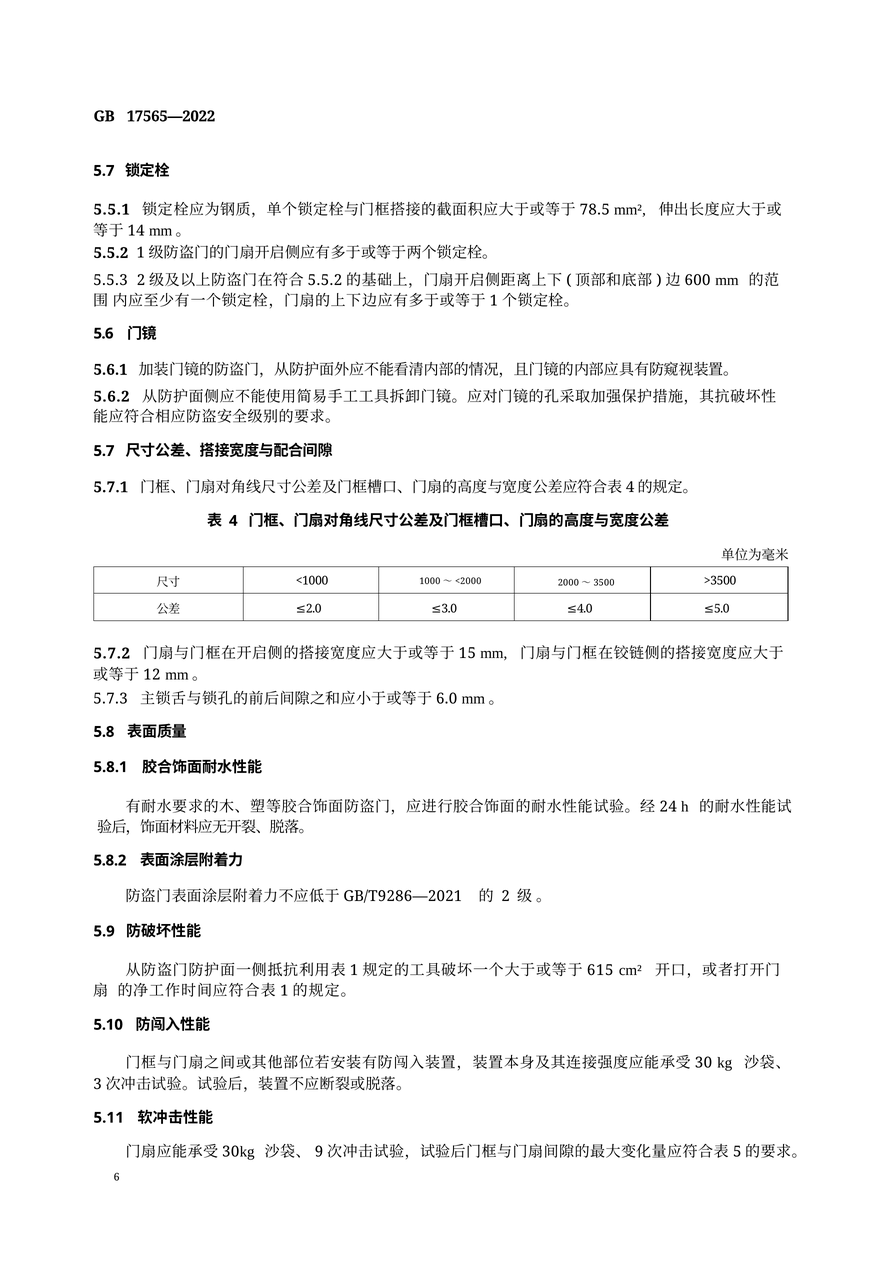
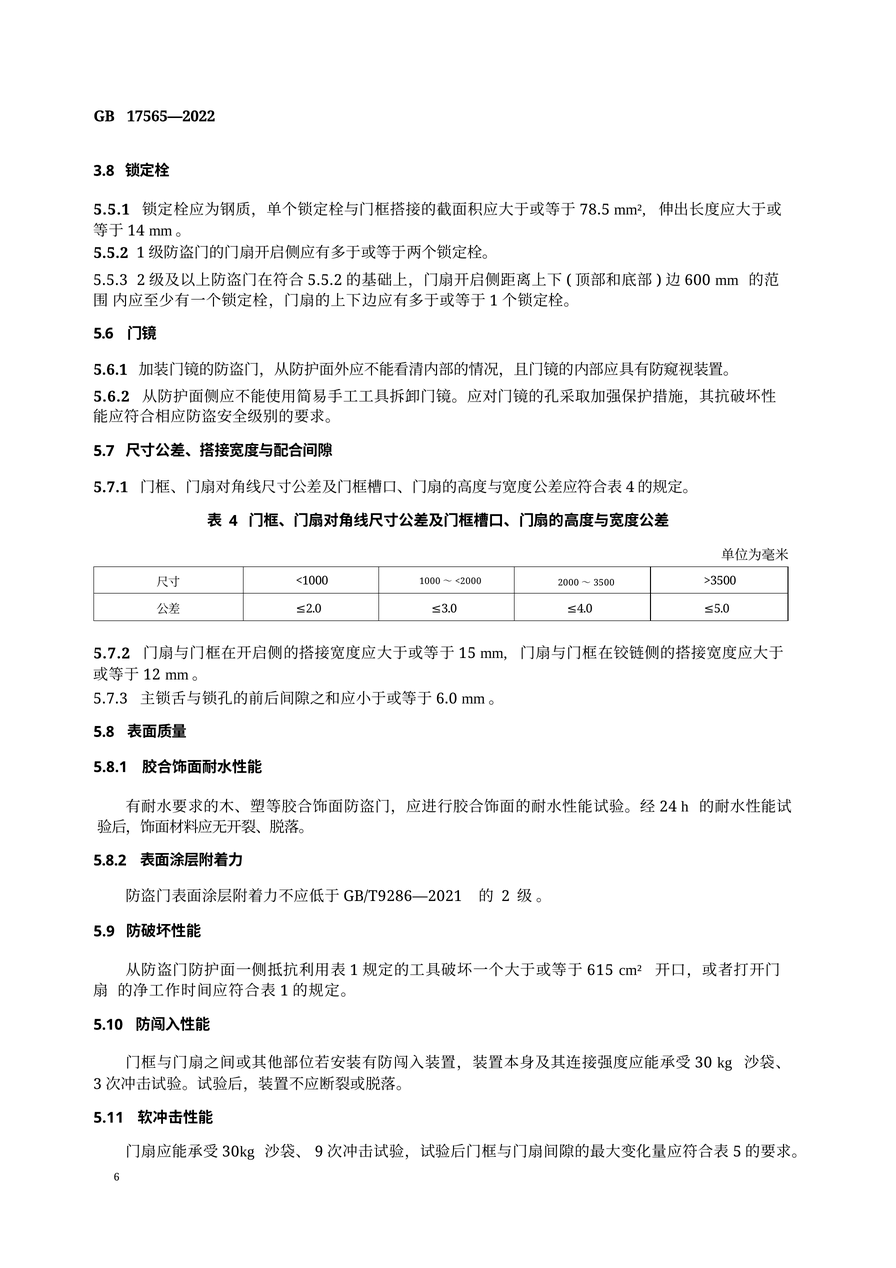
5.7: 5.7 -> 3.8 (104, 171)
